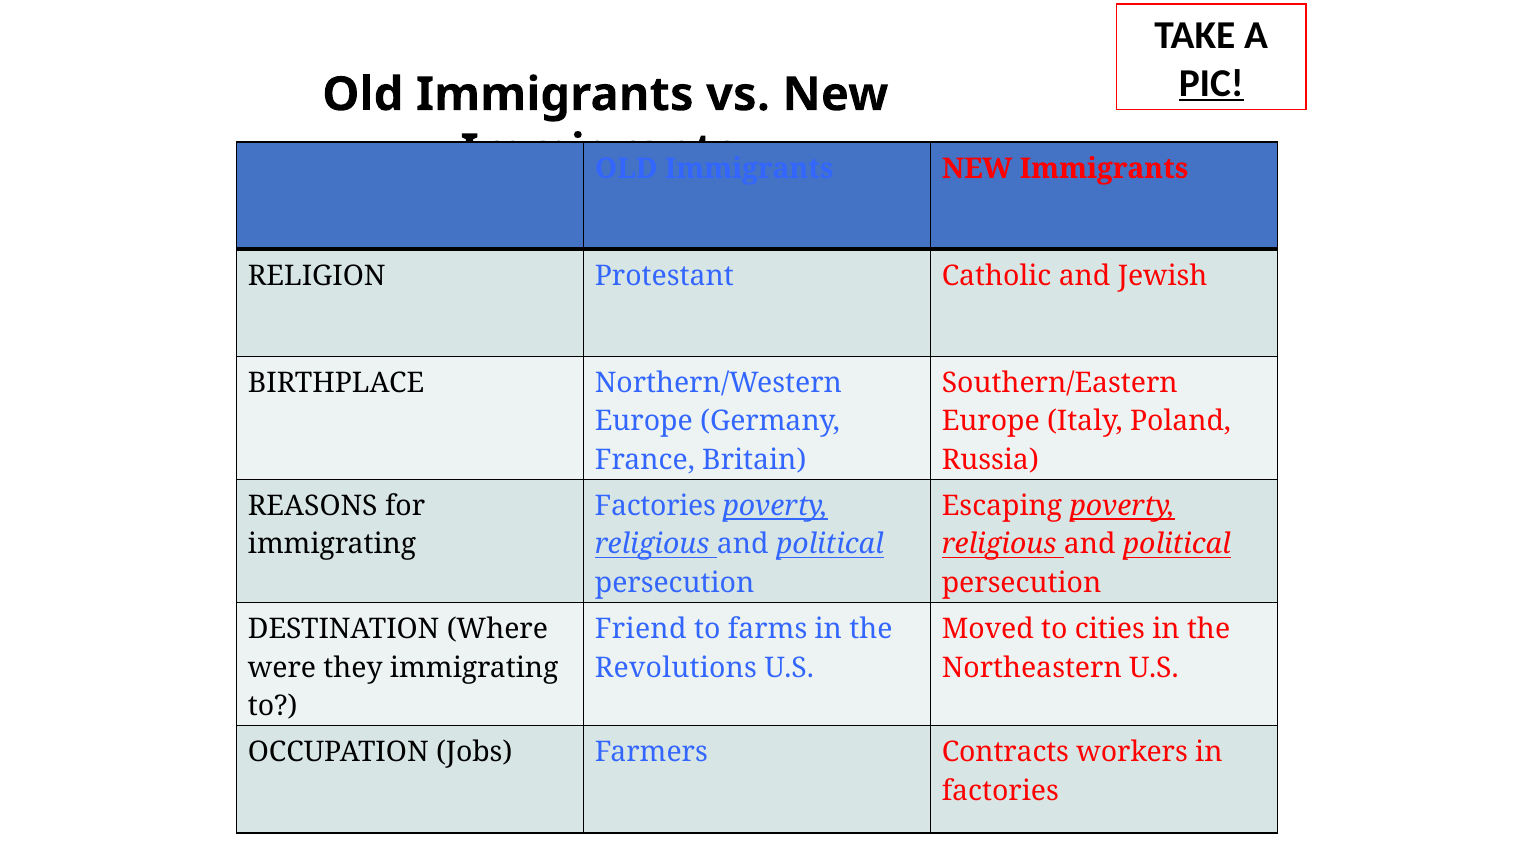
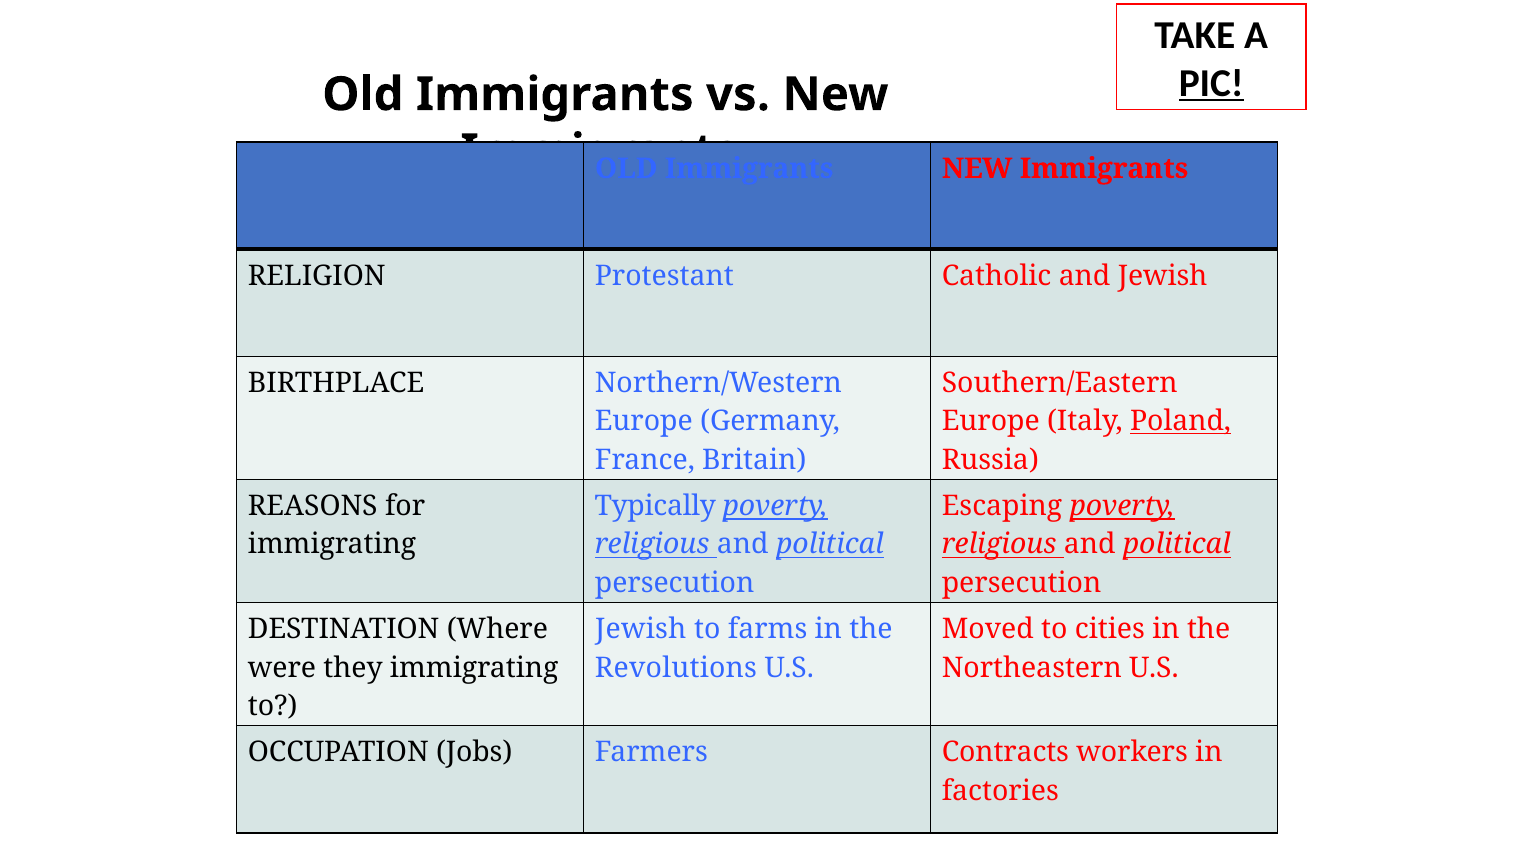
Poland underline: none -> present (1181, 421)
Factories: Factories -> Typically (655, 506)
Friend: Friend -> Jewish (641, 629)
